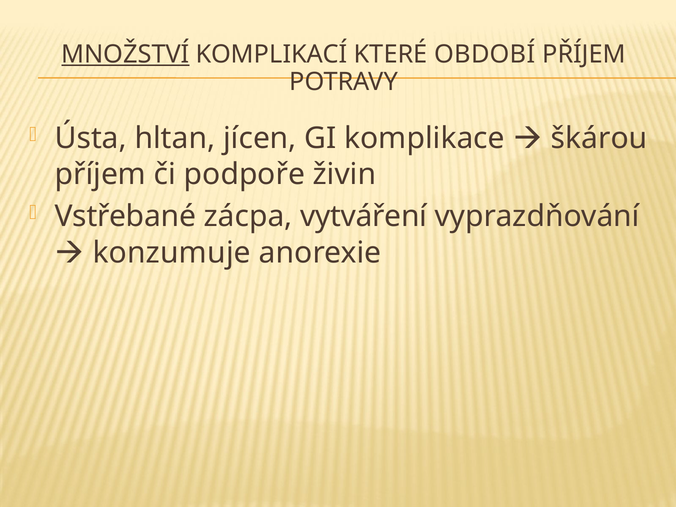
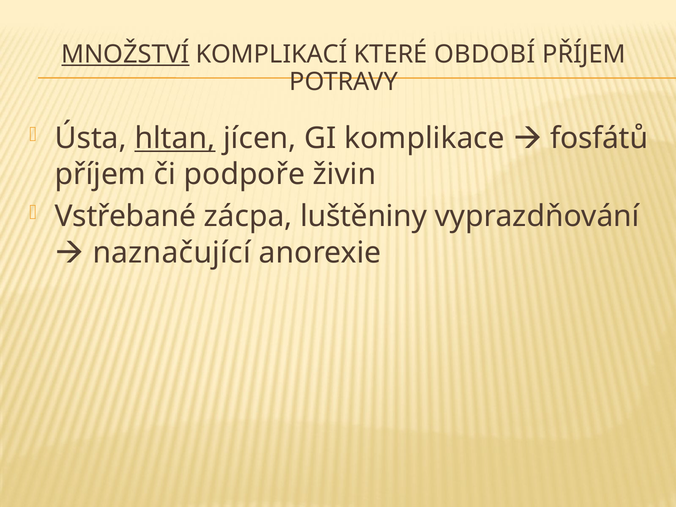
hltan underline: none -> present (175, 138)
škárou: škárou -> fosfátů (599, 138)
vytváření: vytváření -> luštěniny (364, 217)
konzumuje: konzumuje -> naznačující (172, 253)
